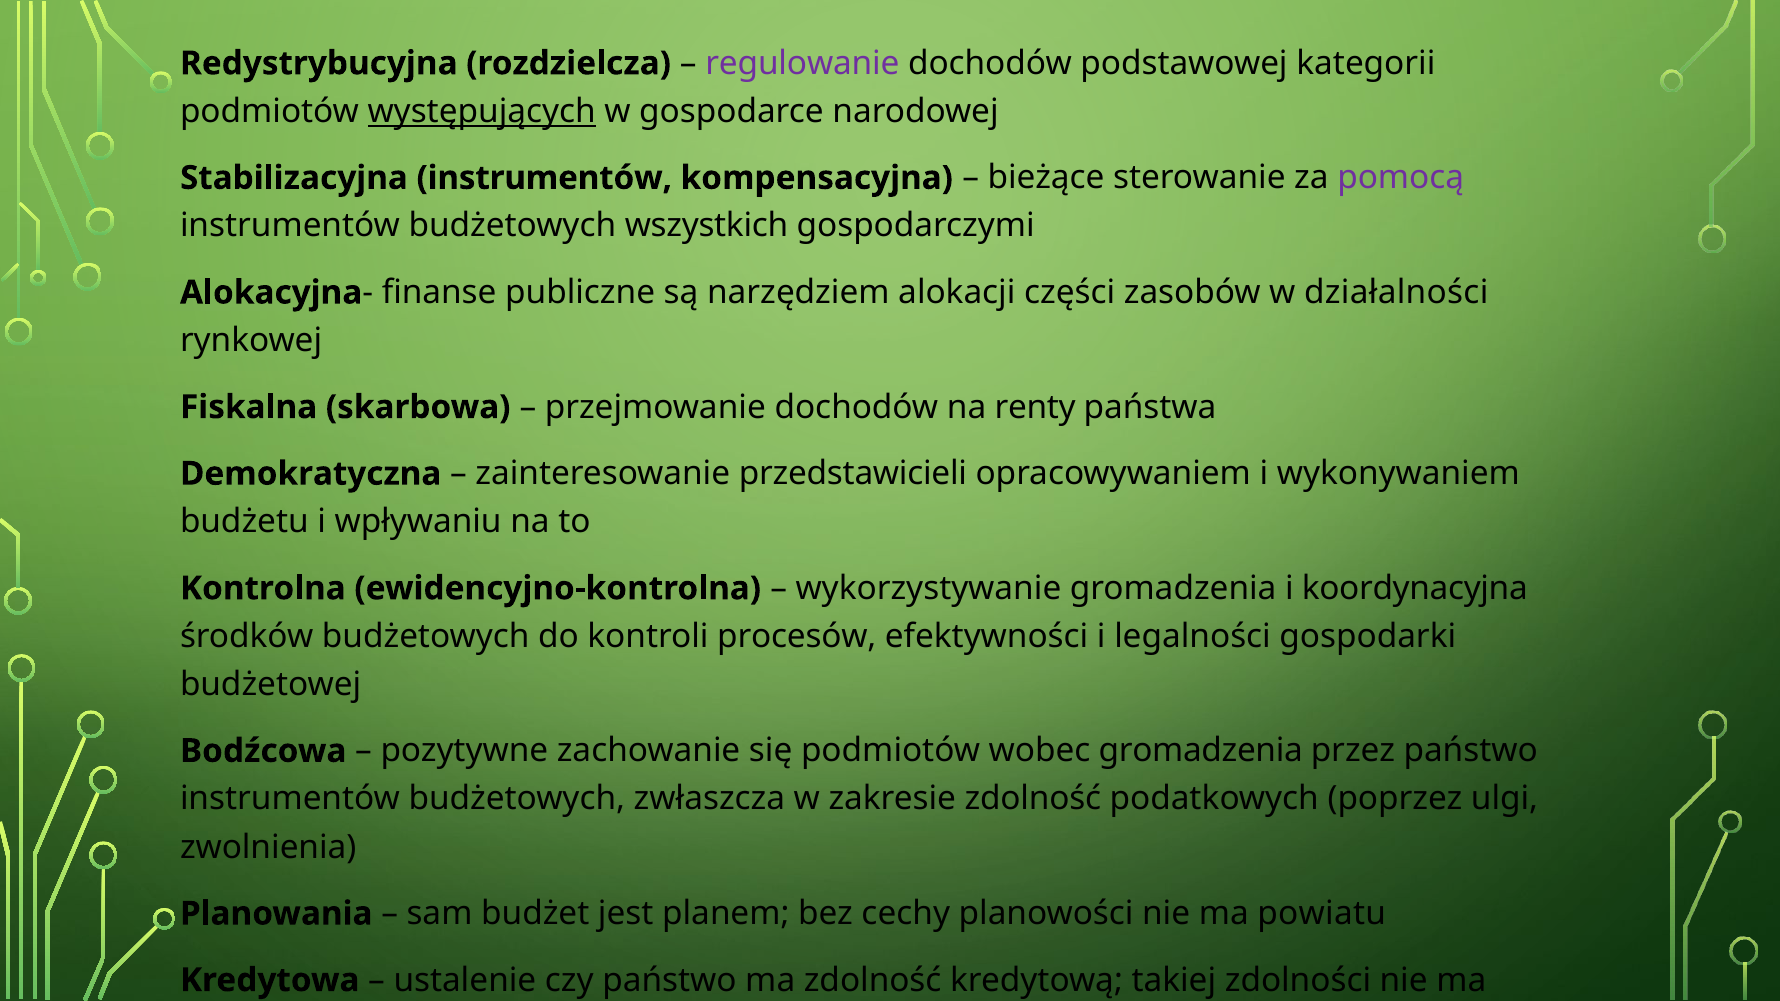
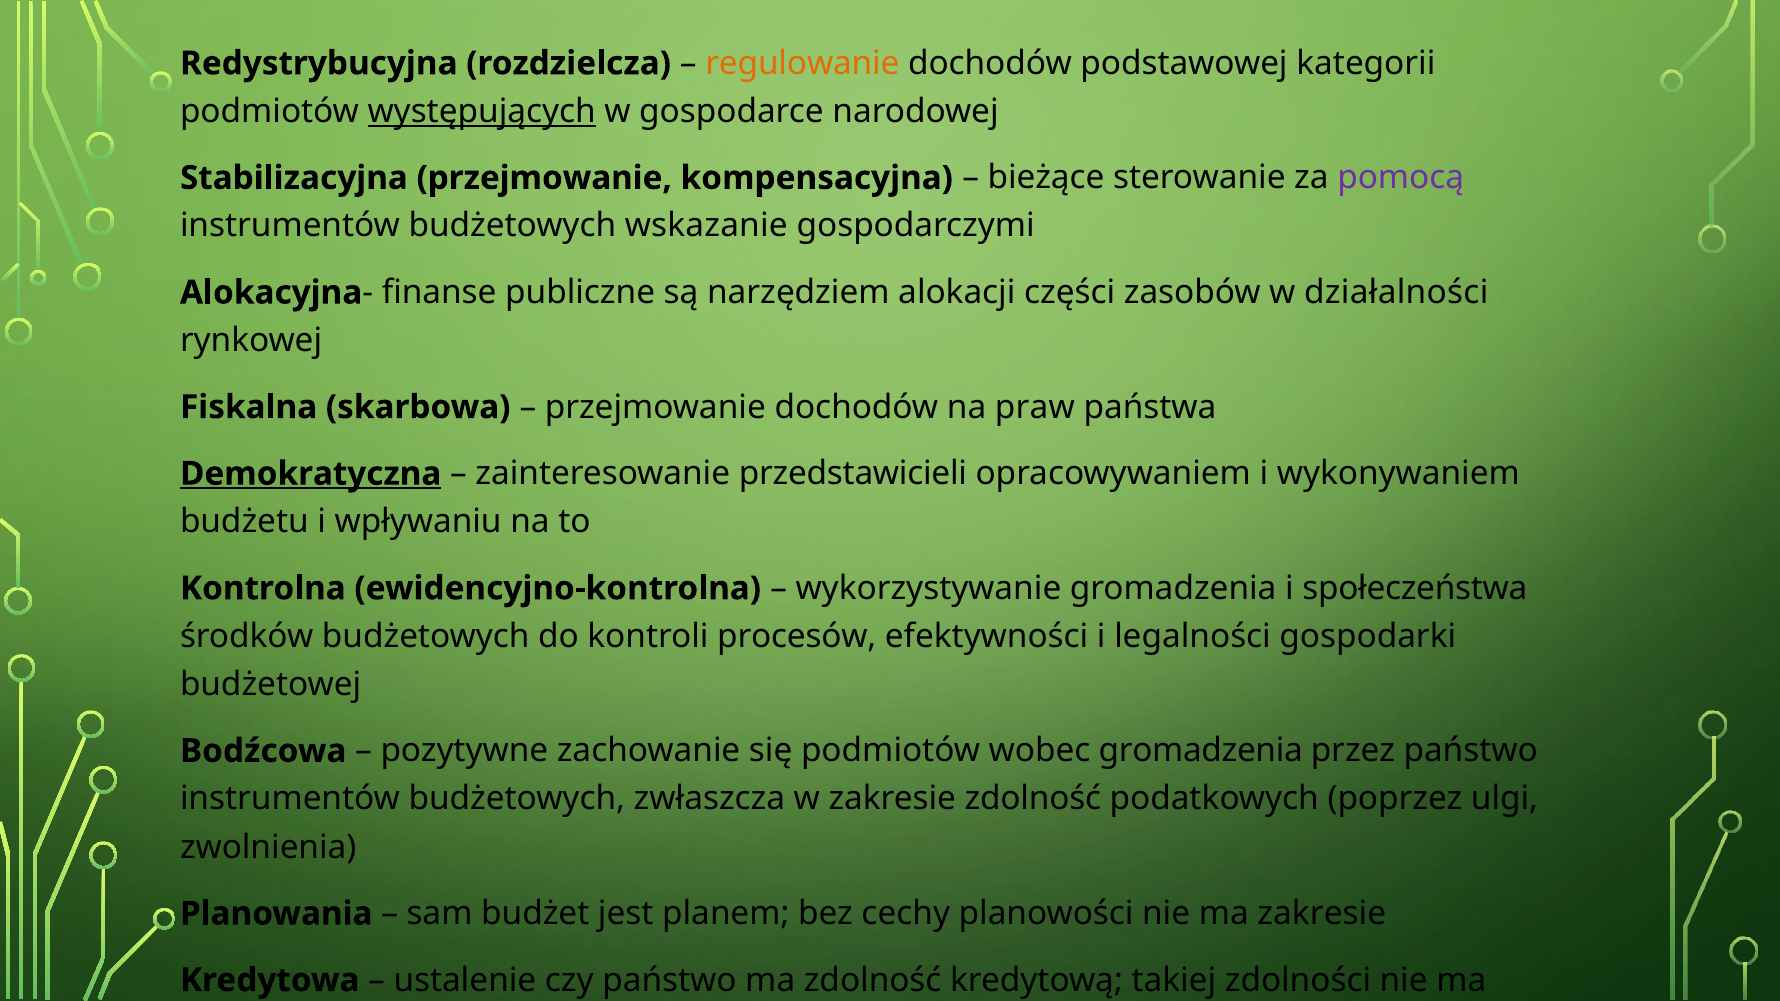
regulowanie colour: purple -> orange (802, 63)
Stabilizacyjna instrumentów: instrumentów -> przejmowanie (544, 178)
wszystkich: wszystkich -> wskazanie (706, 226)
renty: renty -> praw (1035, 407)
Demokratyczna underline: none -> present (311, 474)
koordynacyjna: koordynacyjna -> społeczeństwa (1415, 588)
ma powiatu: powiatu -> zakresie (1322, 914)
